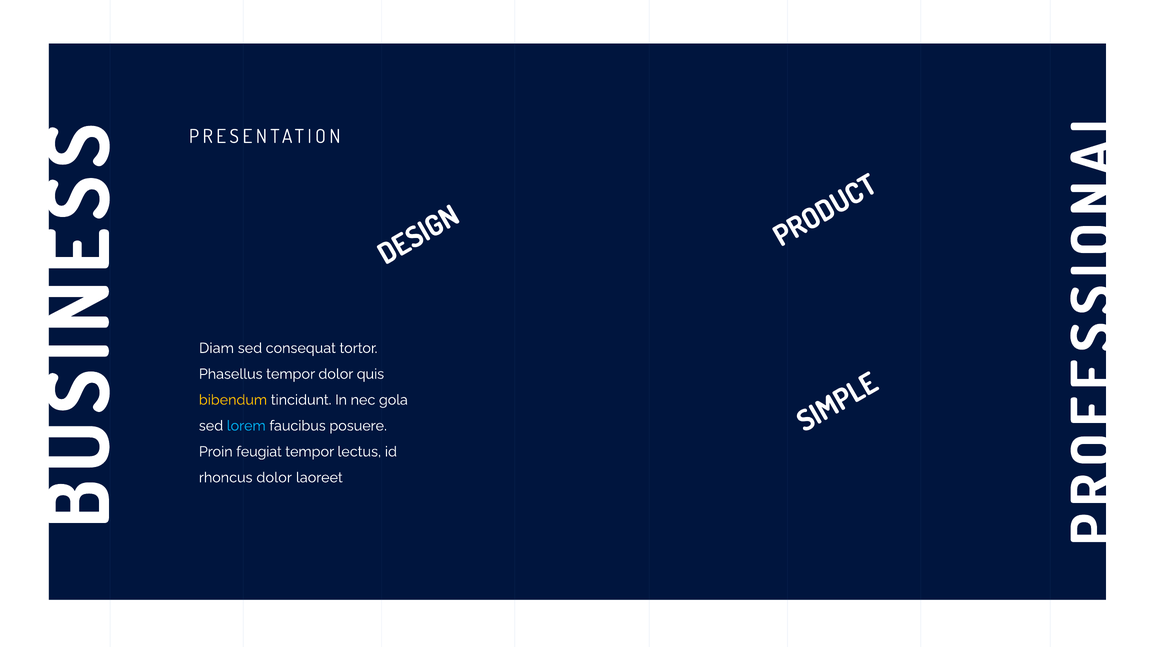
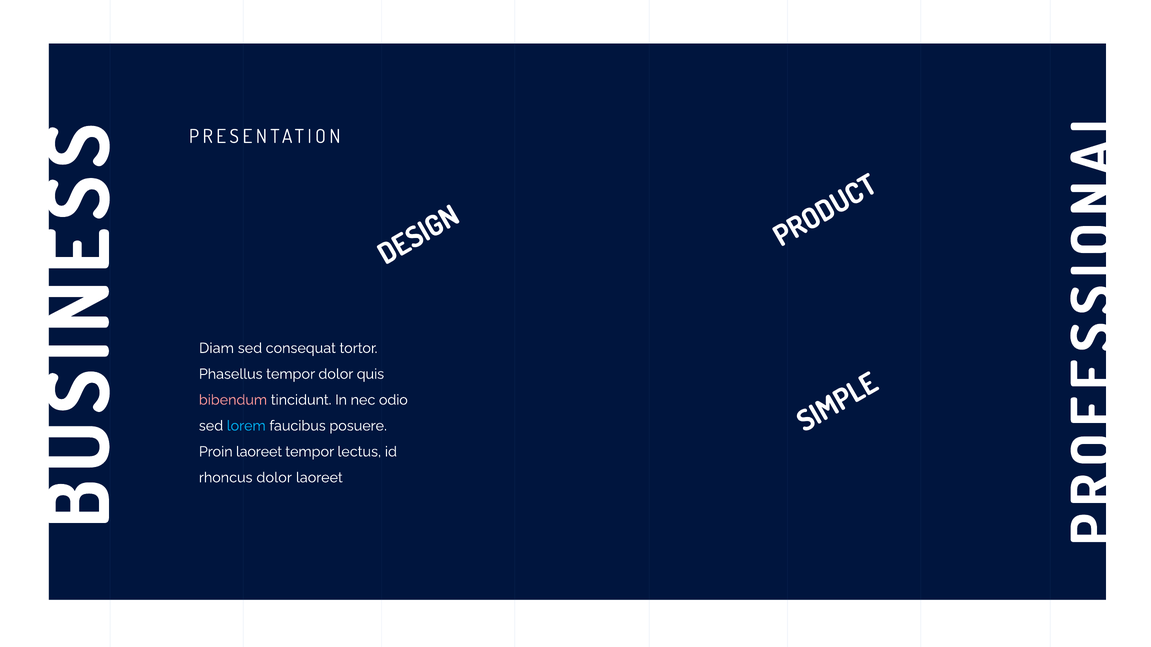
bibendum colour: yellow -> pink (233, 400)
gola: gola -> odio (393, 400)
Proin feugiat: feugiat -> laoreet (259, 452)
